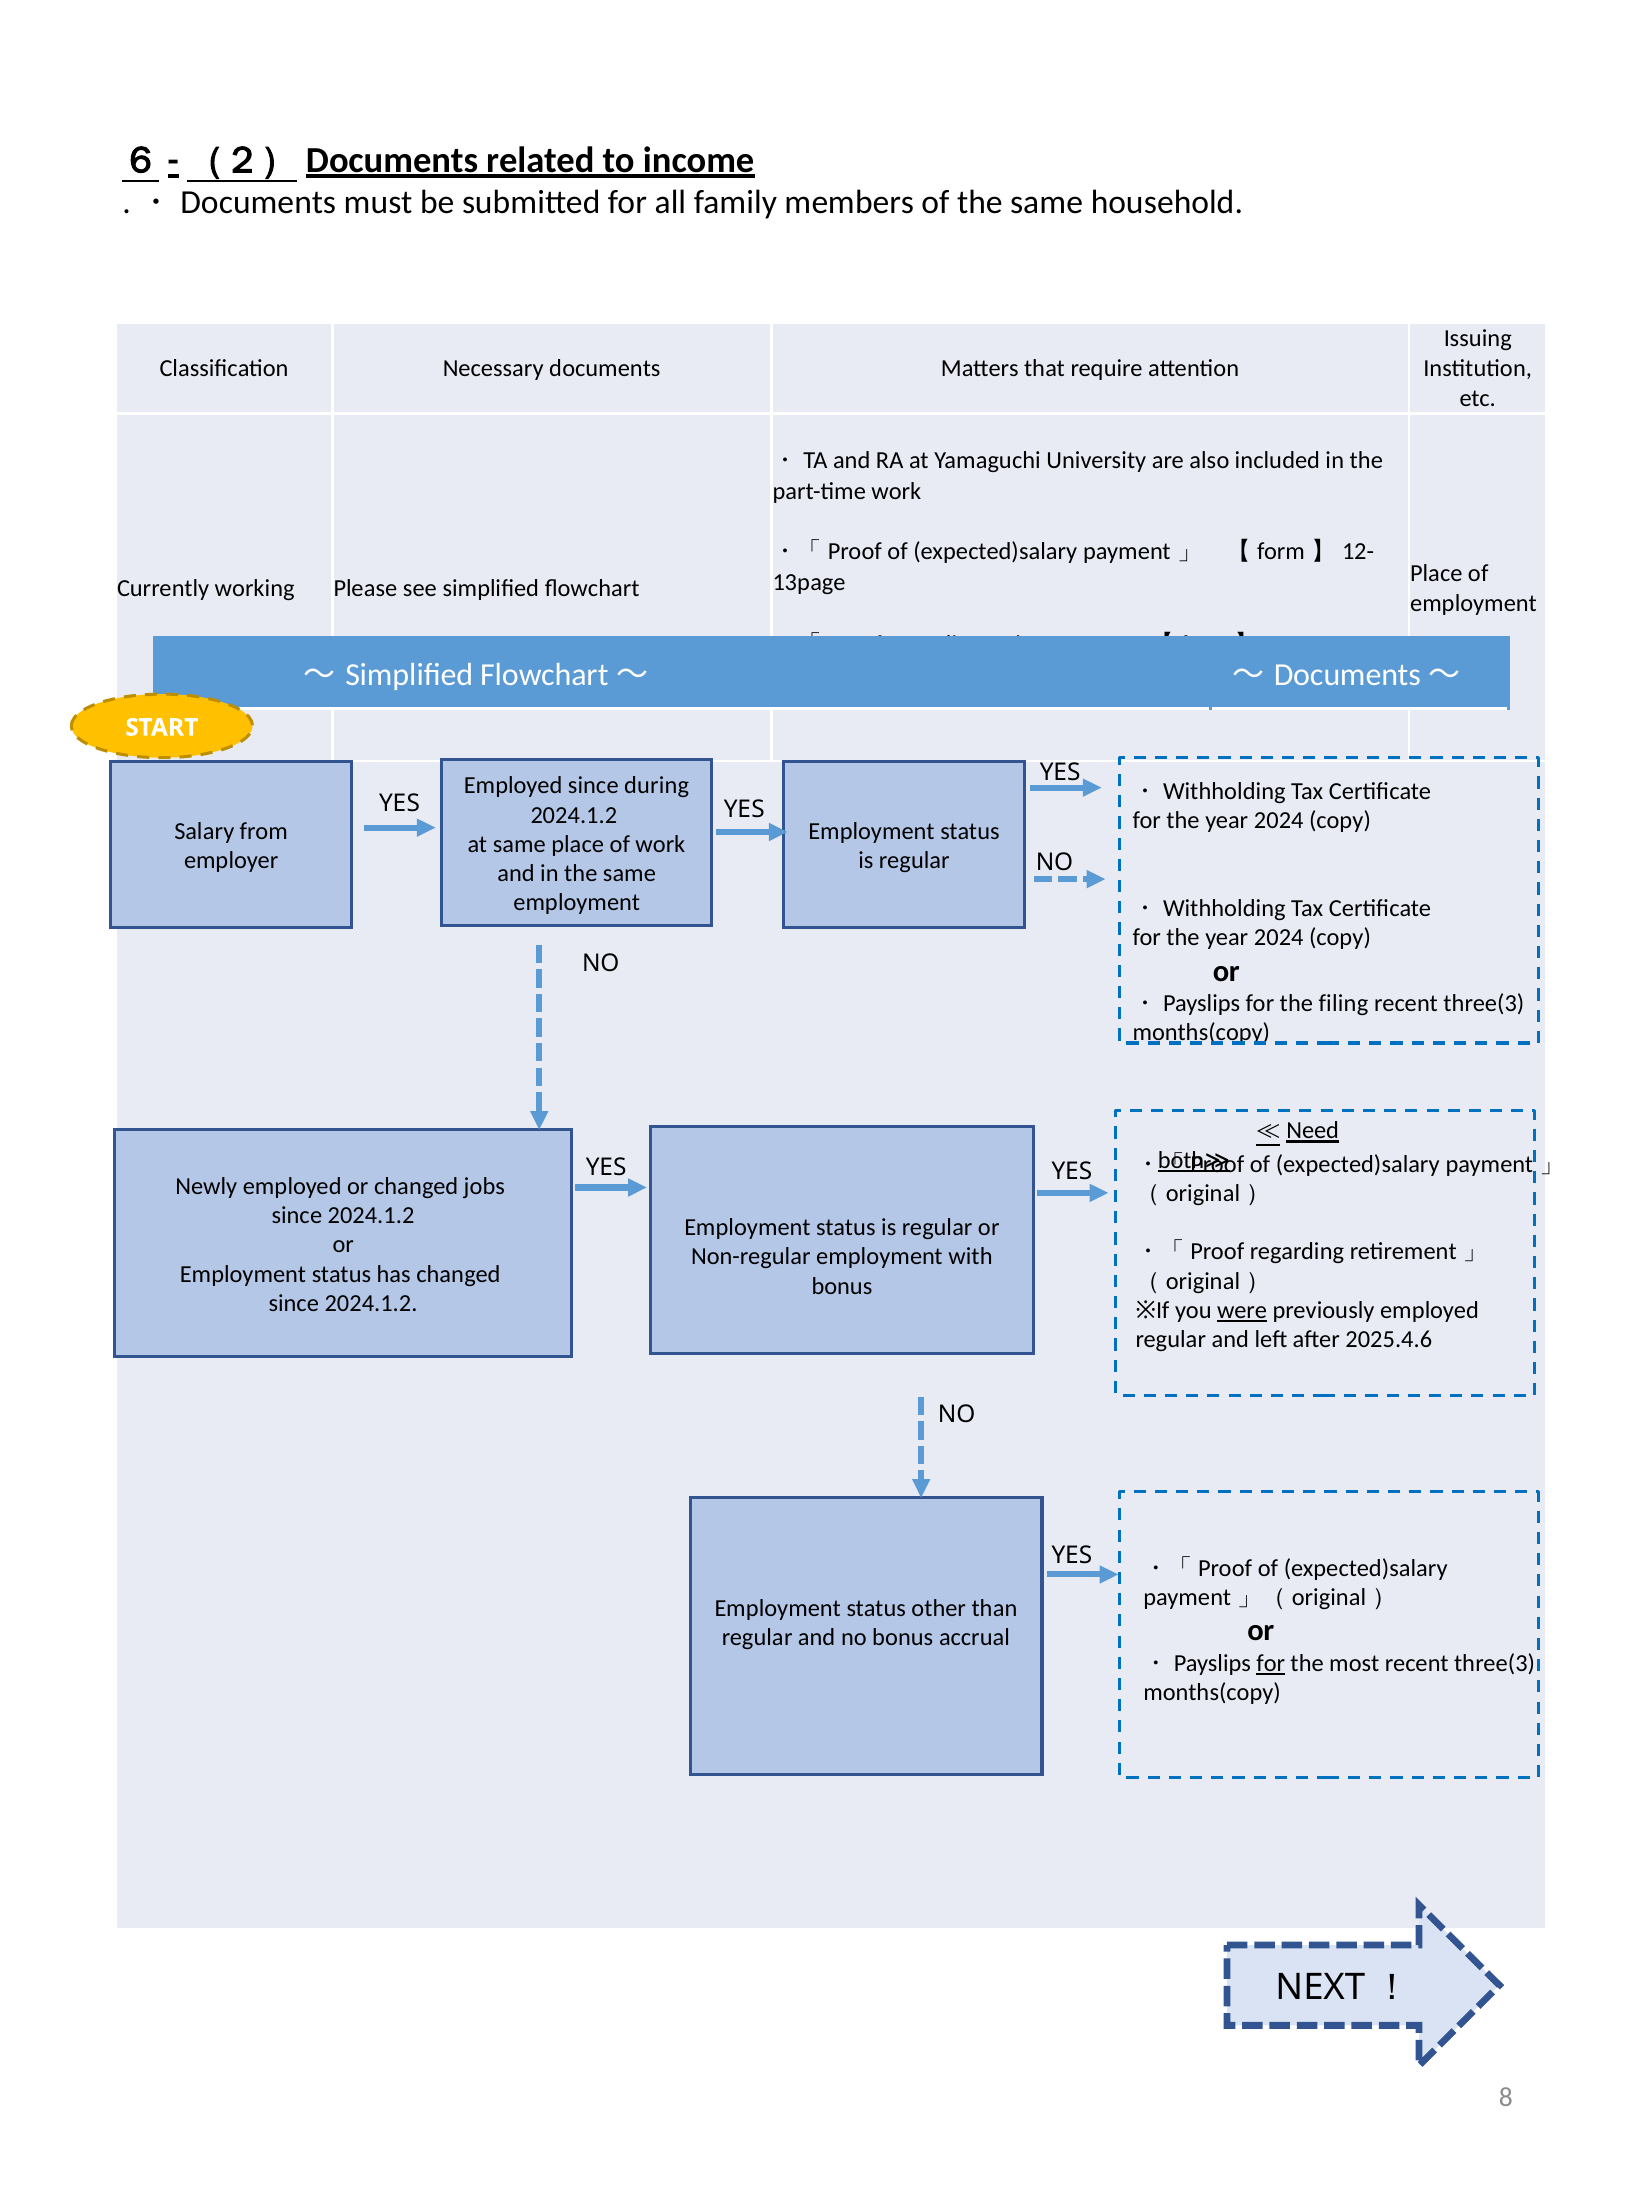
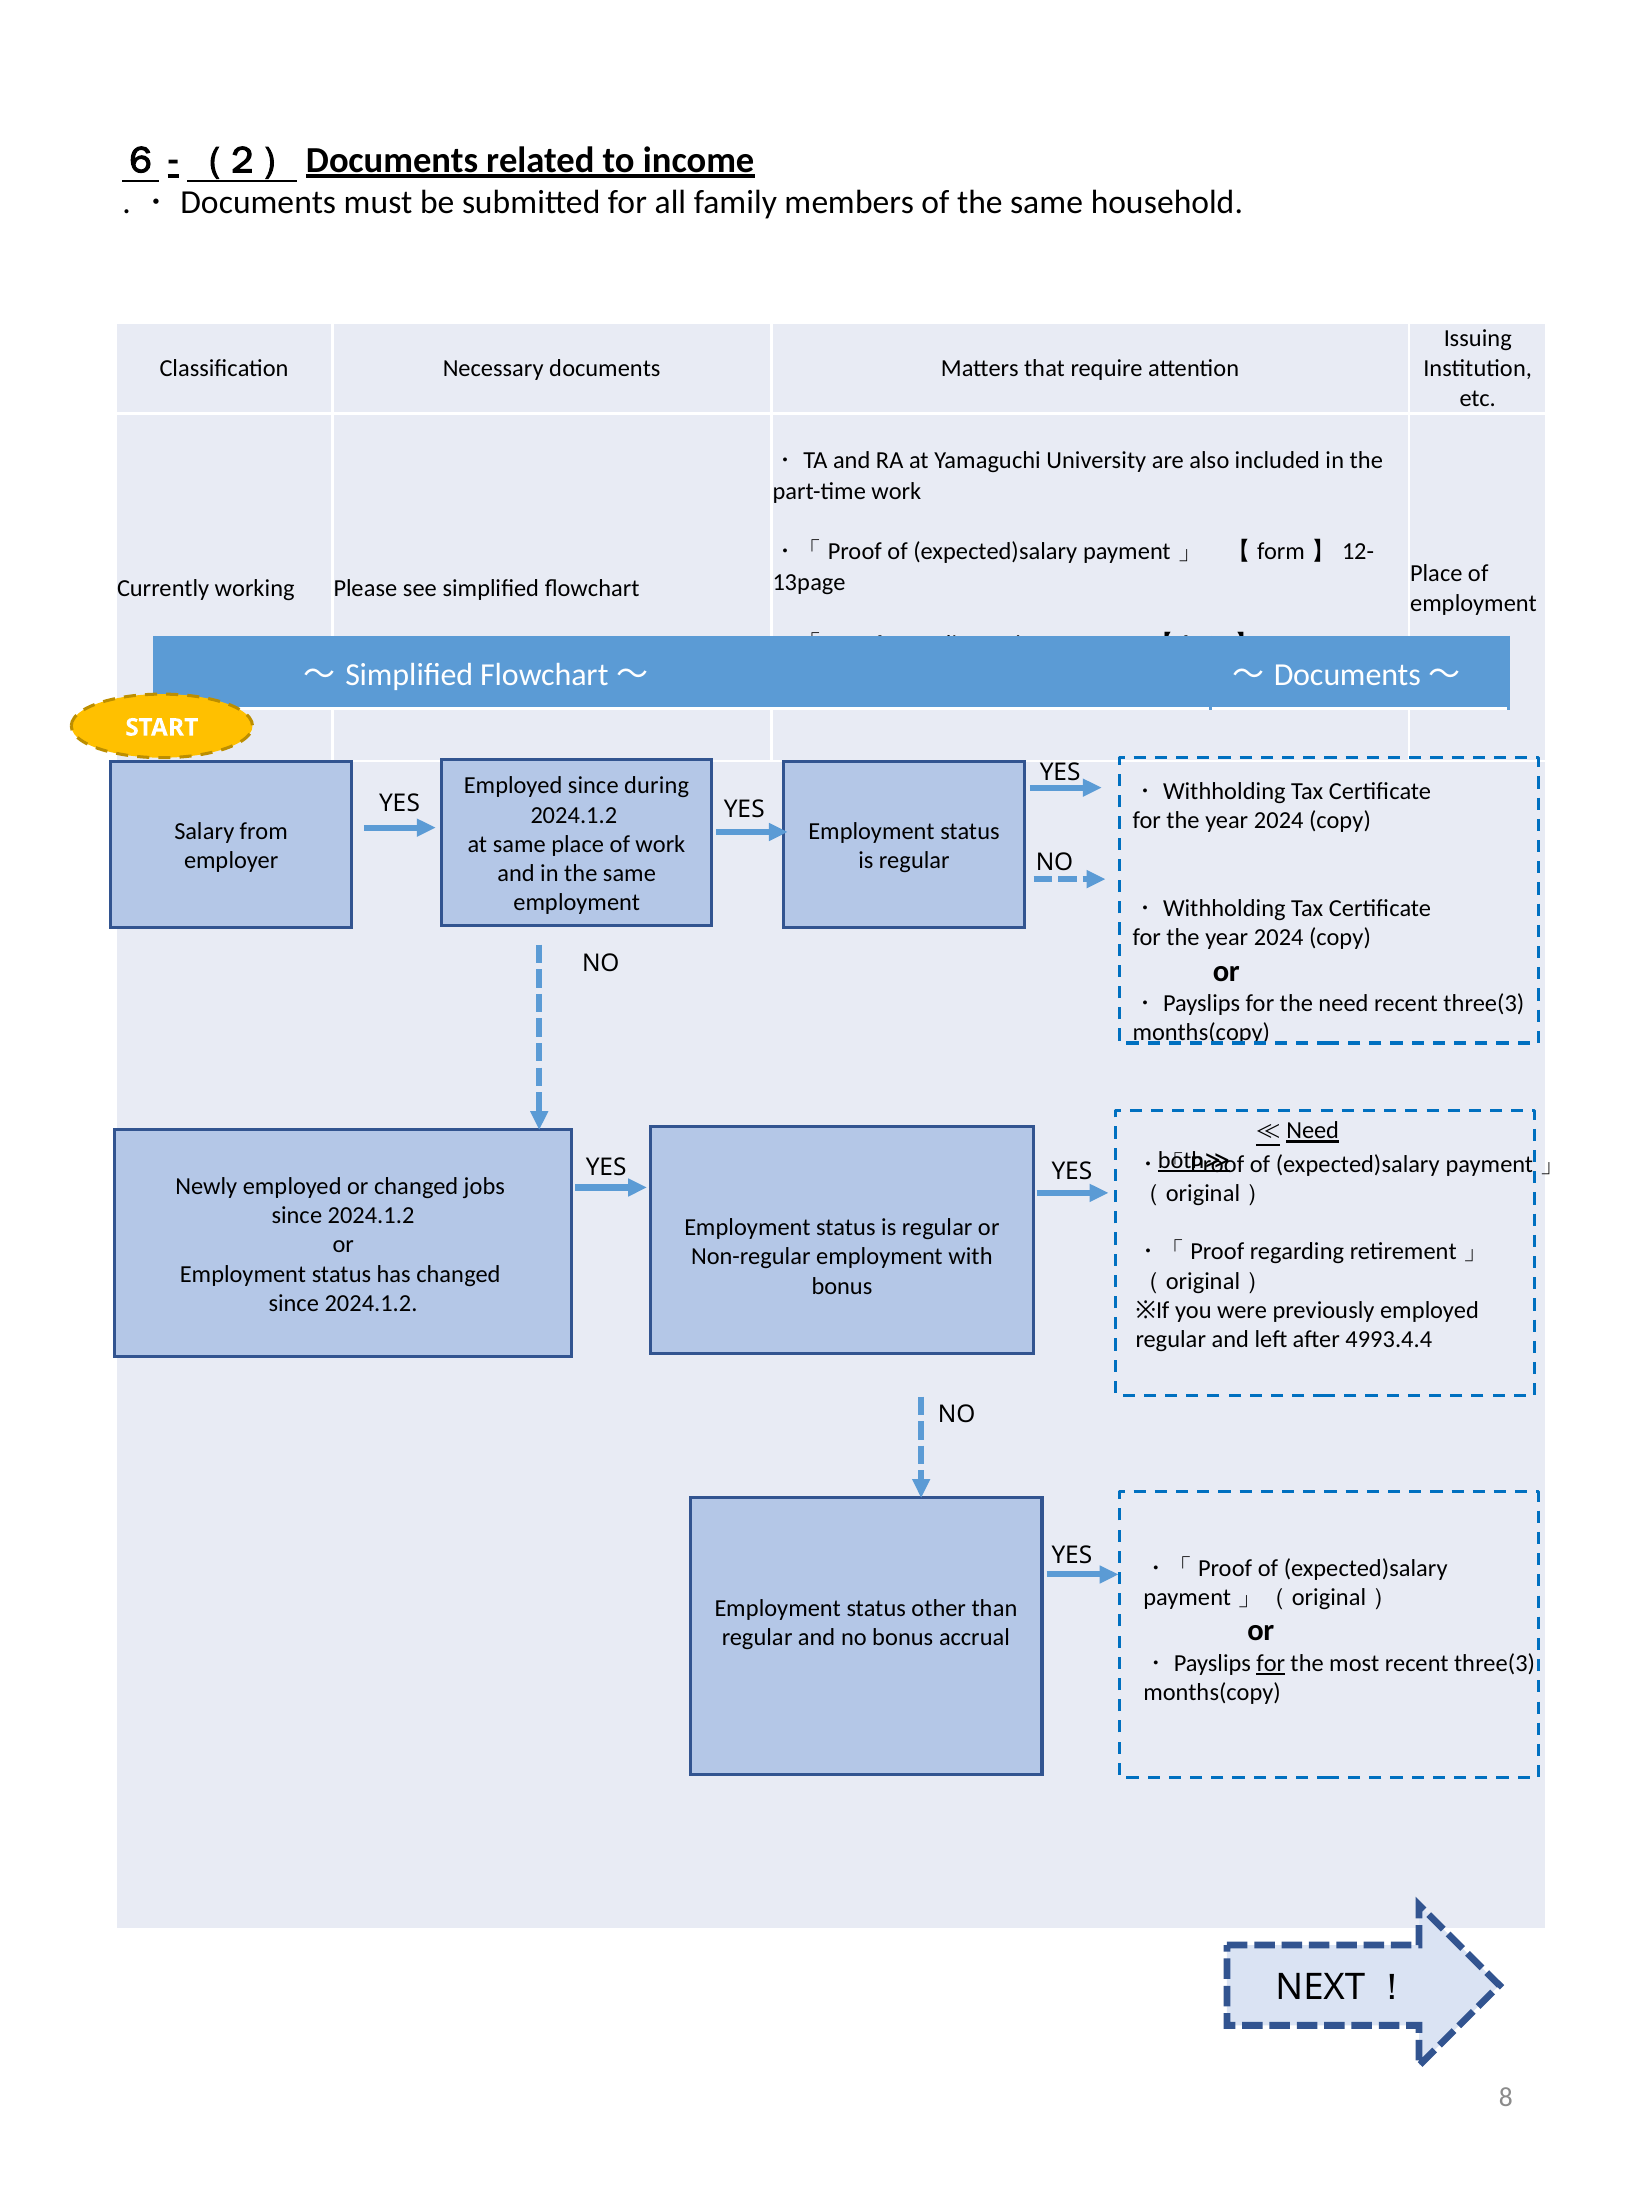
filing: filing -> need (1343, 1003)
were underline: present -> none (1242, 1310)
2025.4.6: 2025.4.6 -> 4993.4.4 (1389, 1339)
